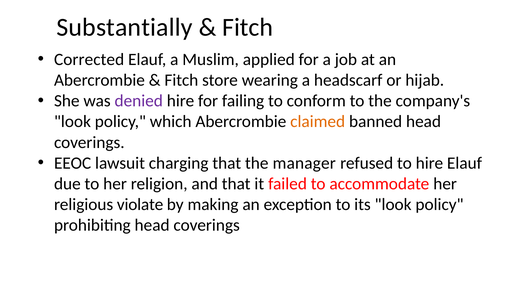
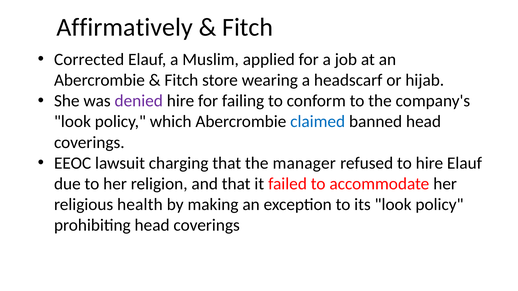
Substantially: Substantially -> Affirmatively (125, 27)
claimed colour: orange -> blue (318, 122)
violate: violate -> health (140, 205)
